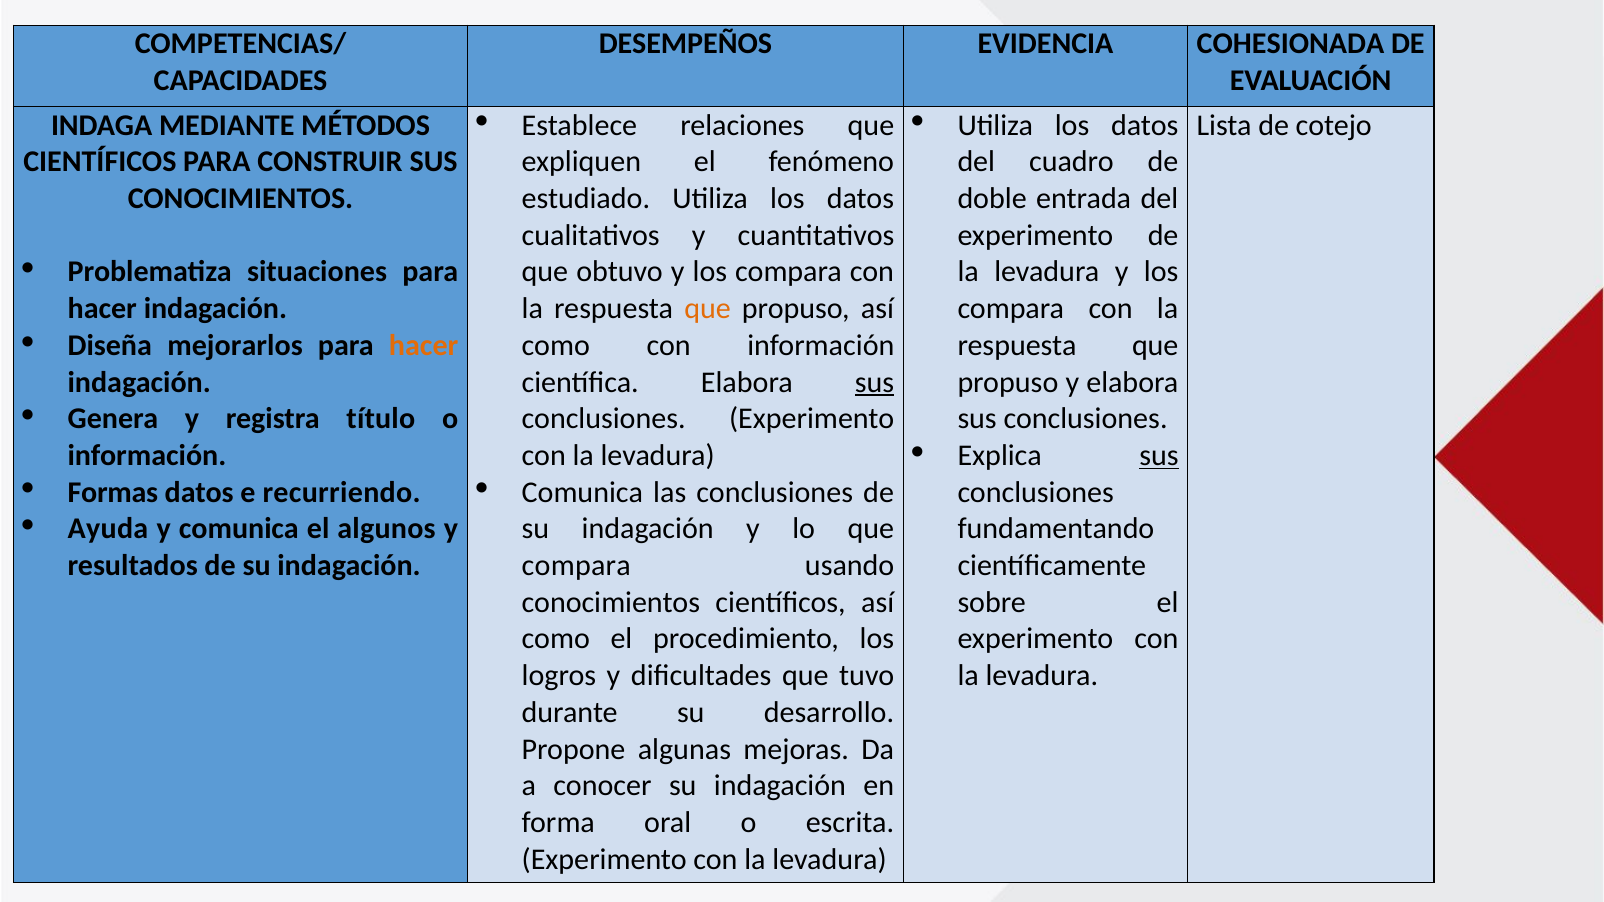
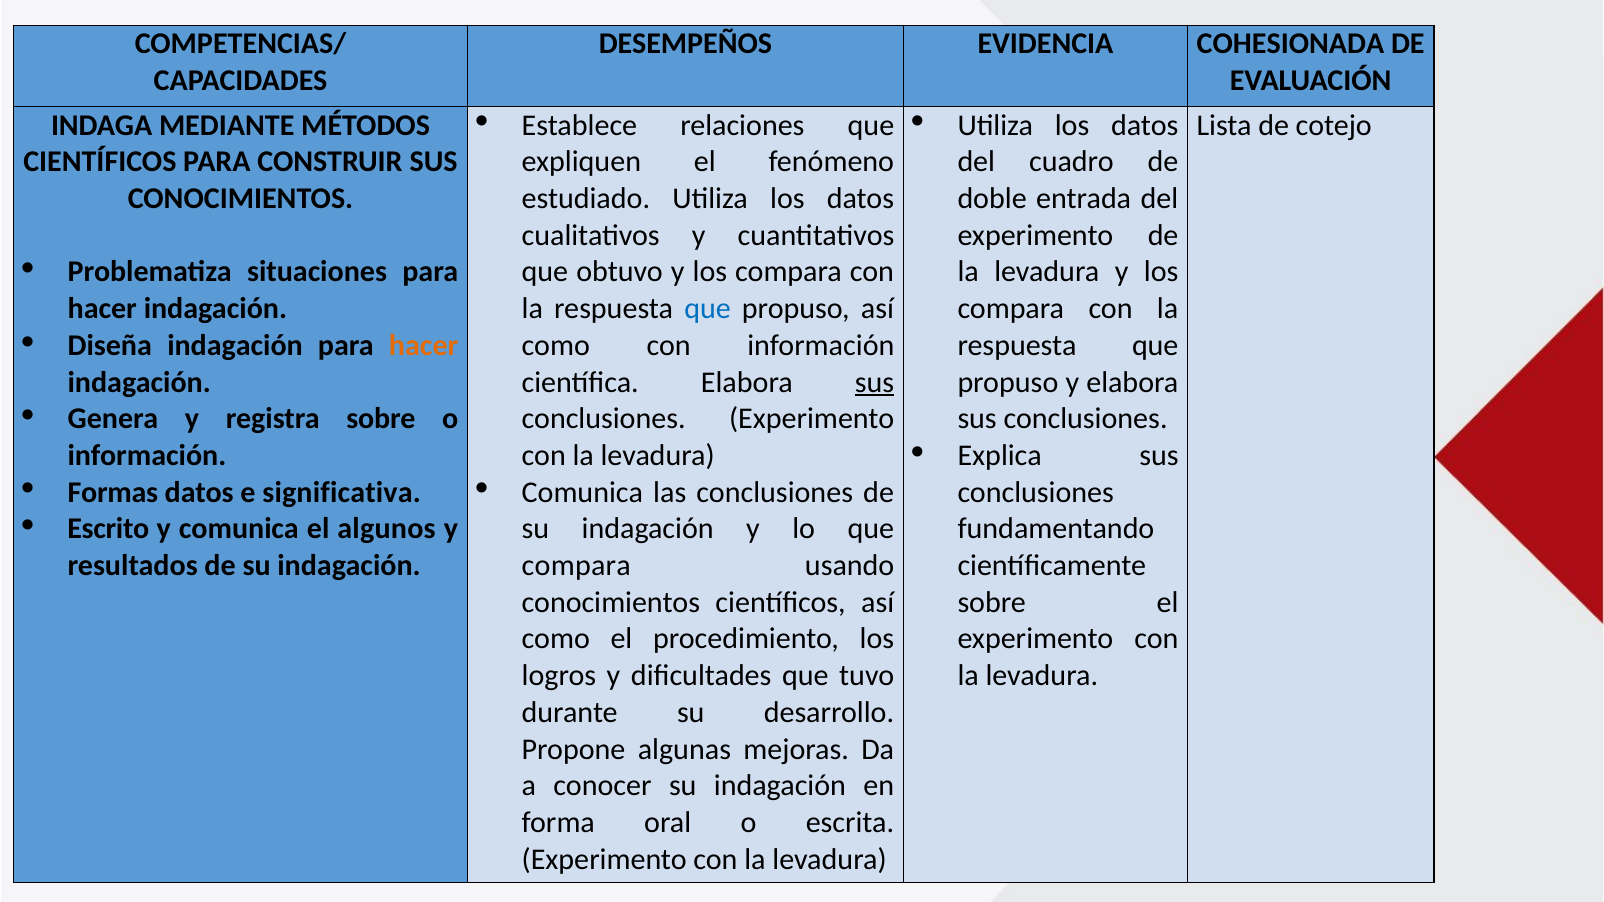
que colour: orange -> blue (707, 309)
Diseña mejorarlos: mejorarlos -> indagación (235, 346)
registra título: título -> sobre (381, 419)
sus underline: present -> none (1159, 456)
recurriendo: recurriendo -> significativa (342, 492)
Ayuda: Ayuda -> Escrito (108, 529)
